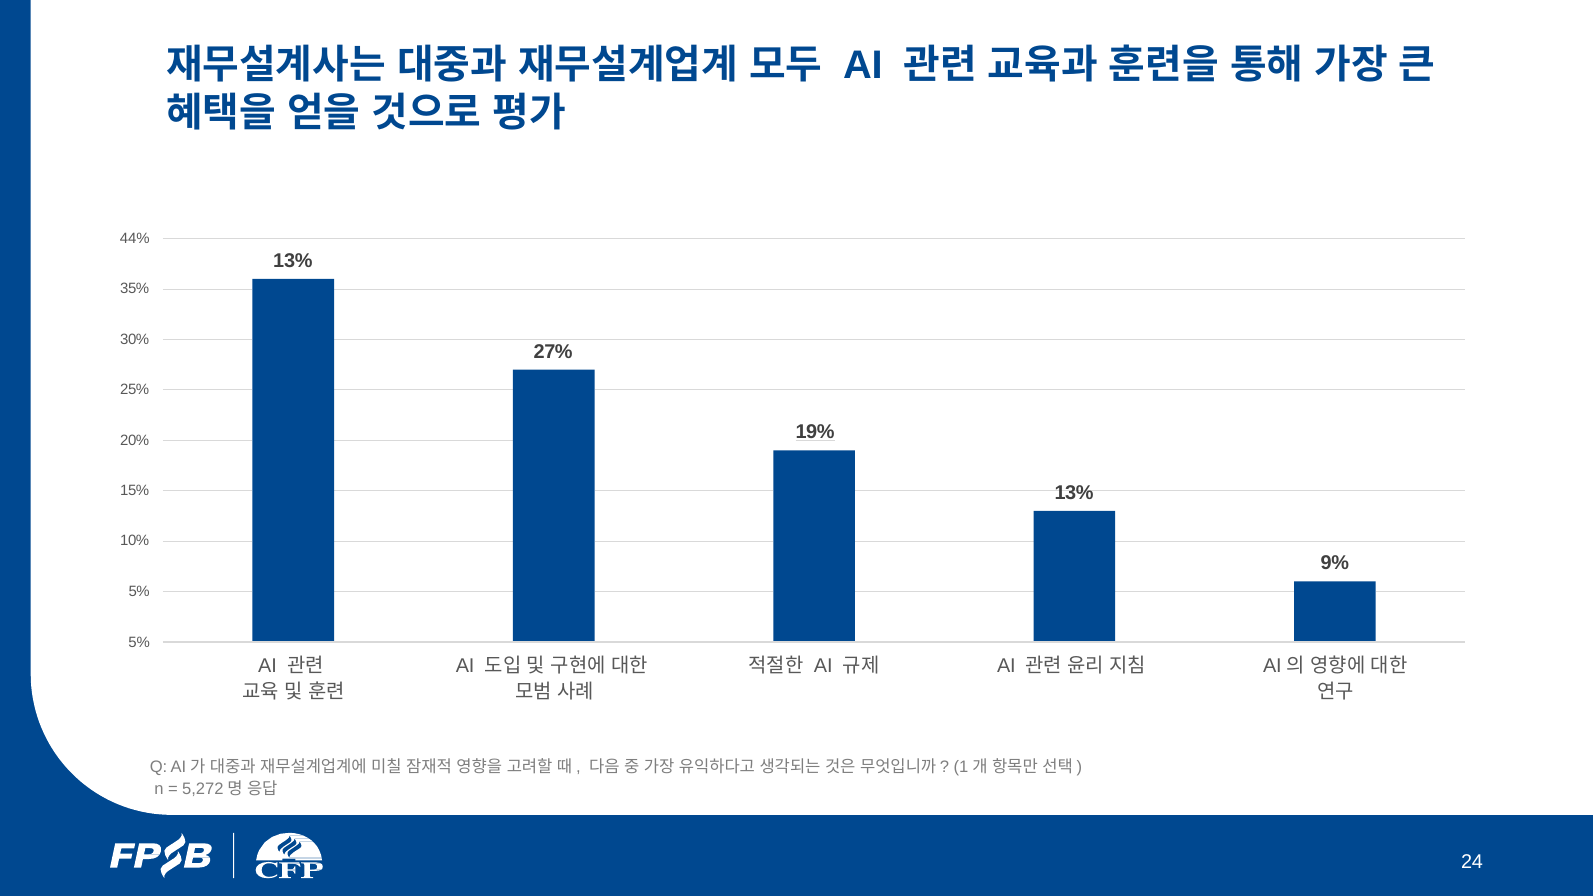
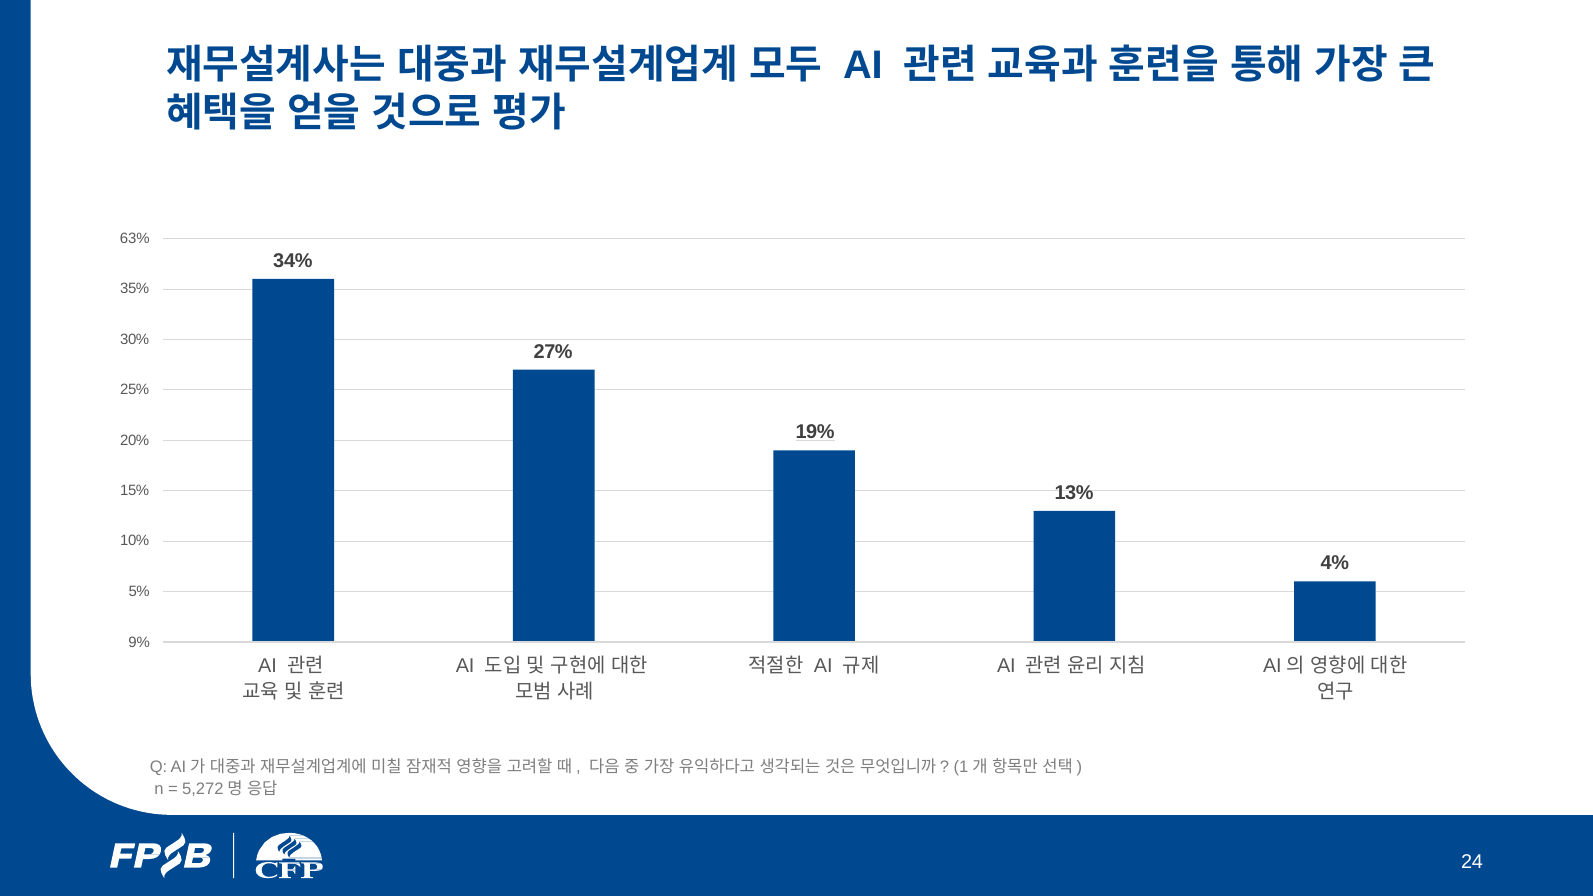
44%: 44% -> 63% (135, 239)
13%: 13% -> 34% (293, 261)
9%: 9% -> 4% (1335, 563)
5%: 5% -> 9% (139, 643)
